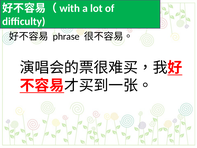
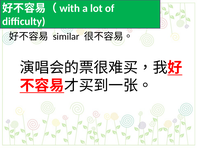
phrase: phrase -> similar (66, 36)
